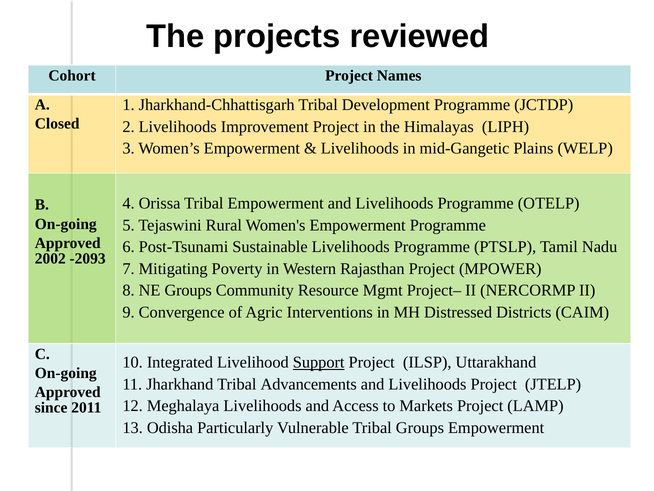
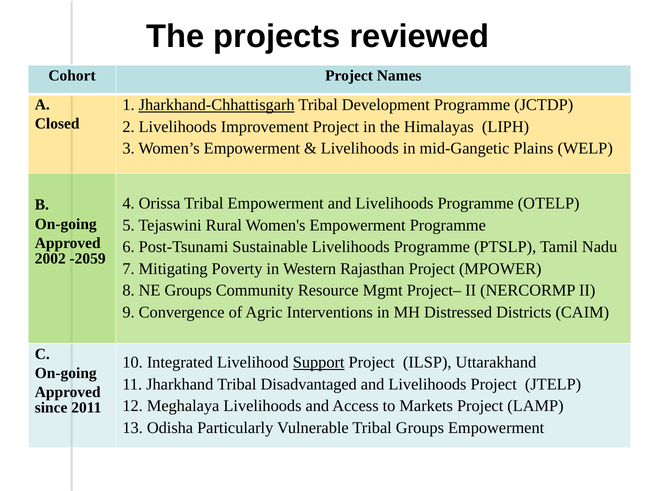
Jharkhand-Chhattisgarh underline: none -> present (217, 105)
-2093: -2093 -> -2059 (88, 258)
Advancements: Advancements -> Disadvantaged (309, 384)
